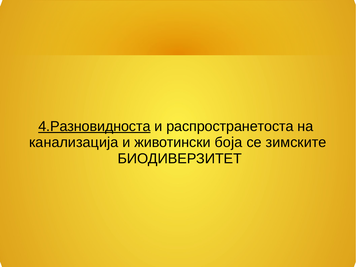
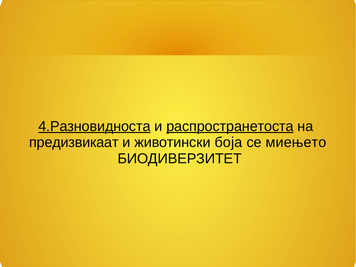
распространетоста underline: none -> present (230, 126)
канализација: канализација -> предизвикаат (74, 142)
зимските: зимските -> миењето (296, 142)
